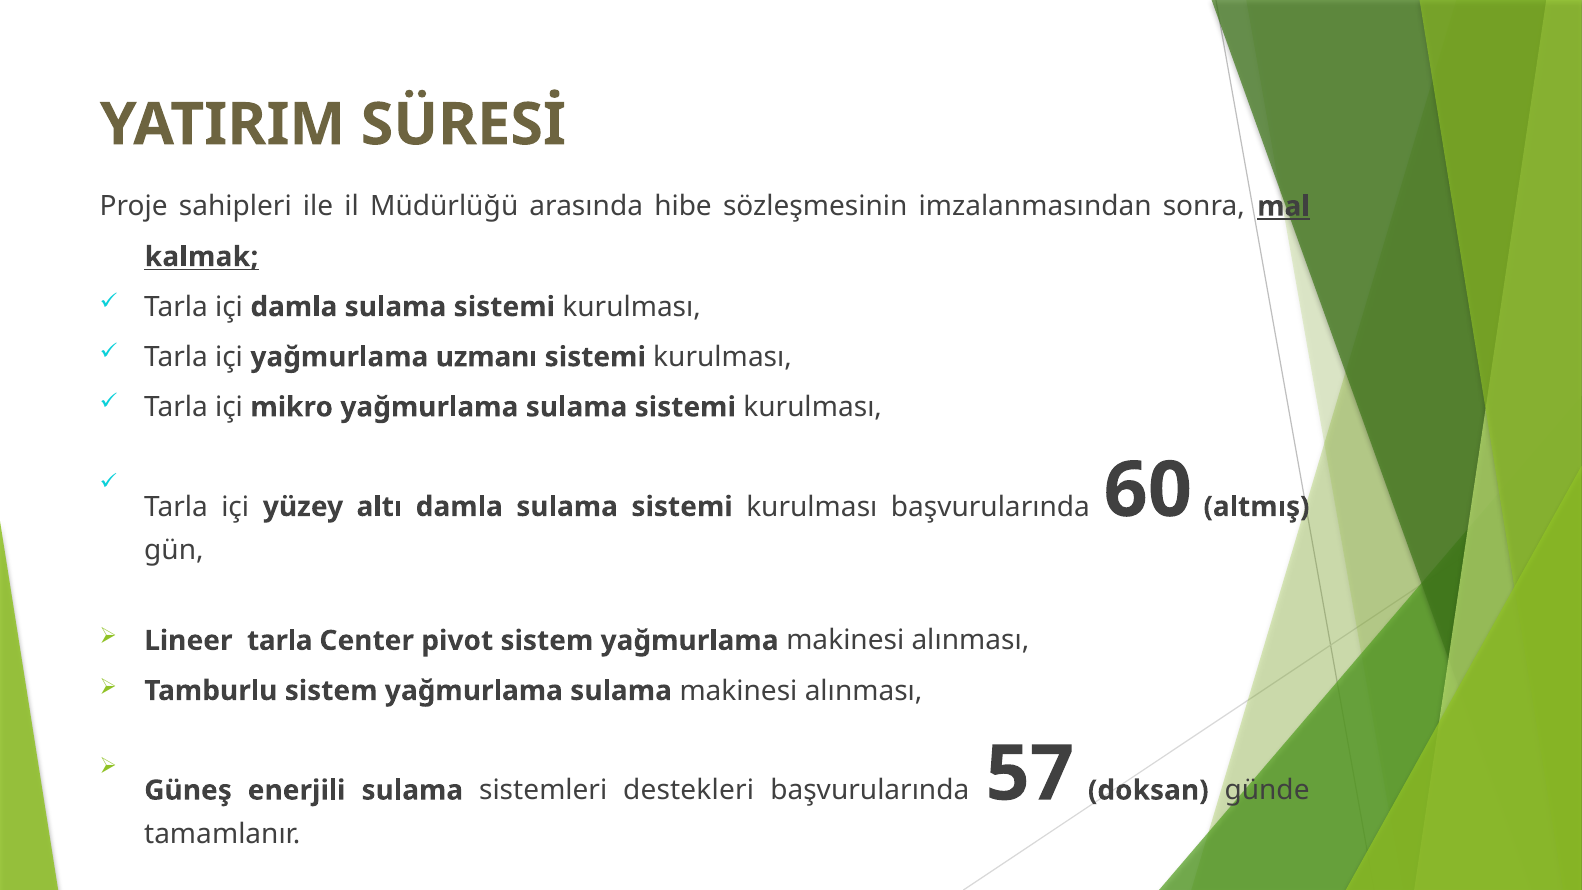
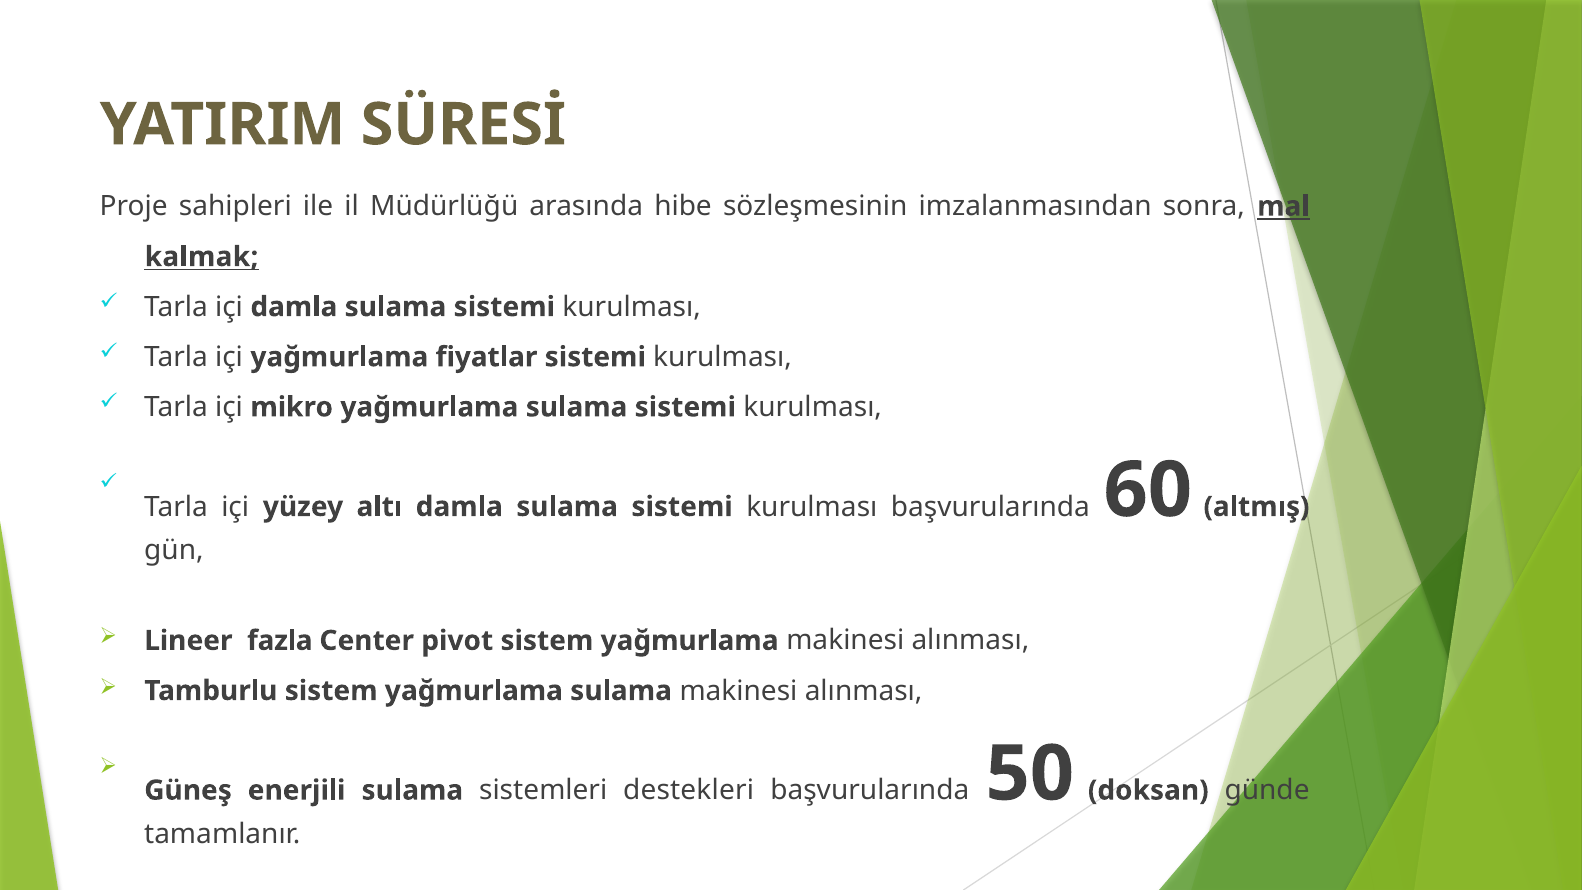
uzmanı: uzmanı -> fiyatlar (487, 357)
Lineer tarla: tarla -> fazla (280, 641)
57: 57 -> 50 (1030, 774)
